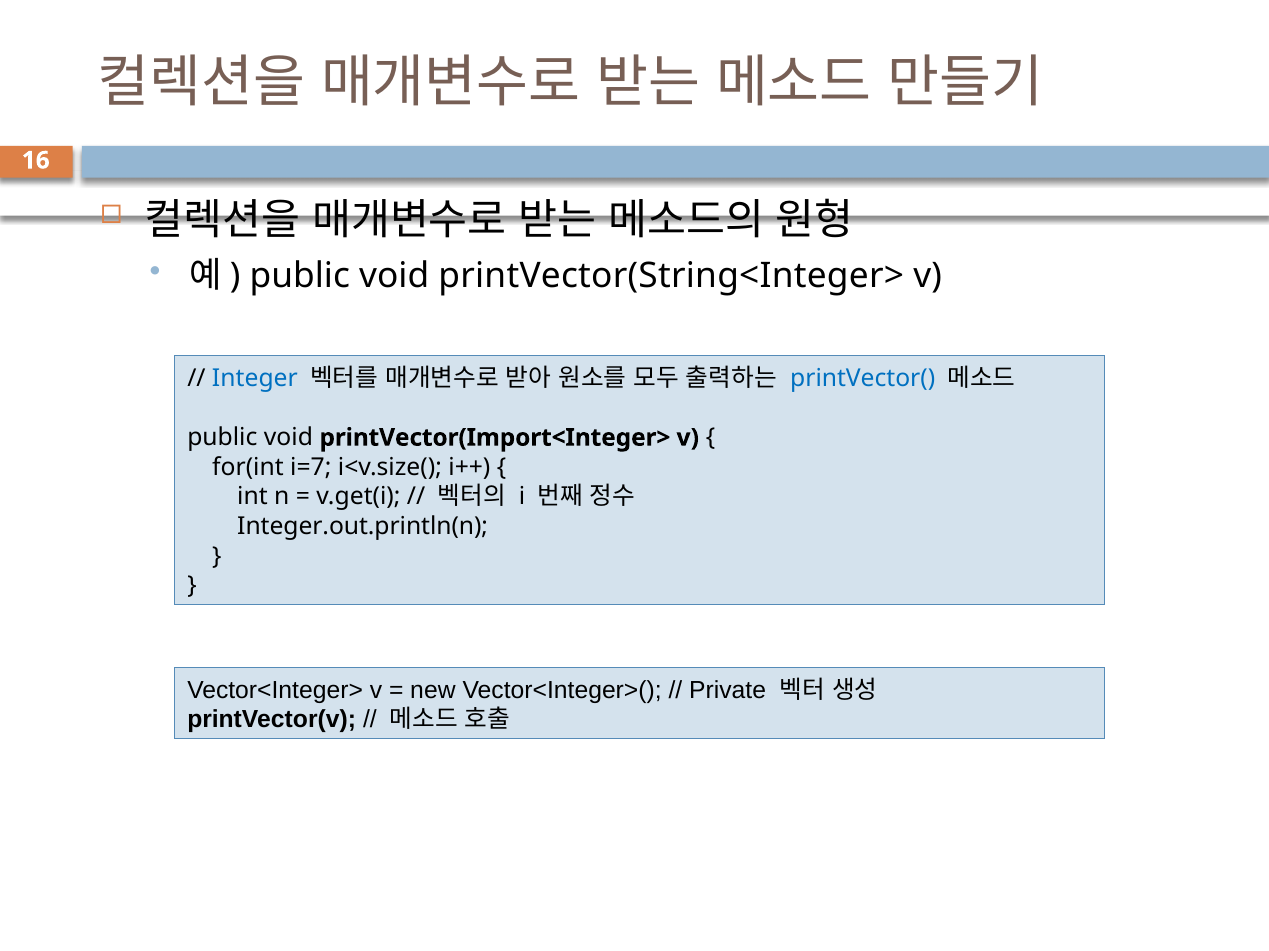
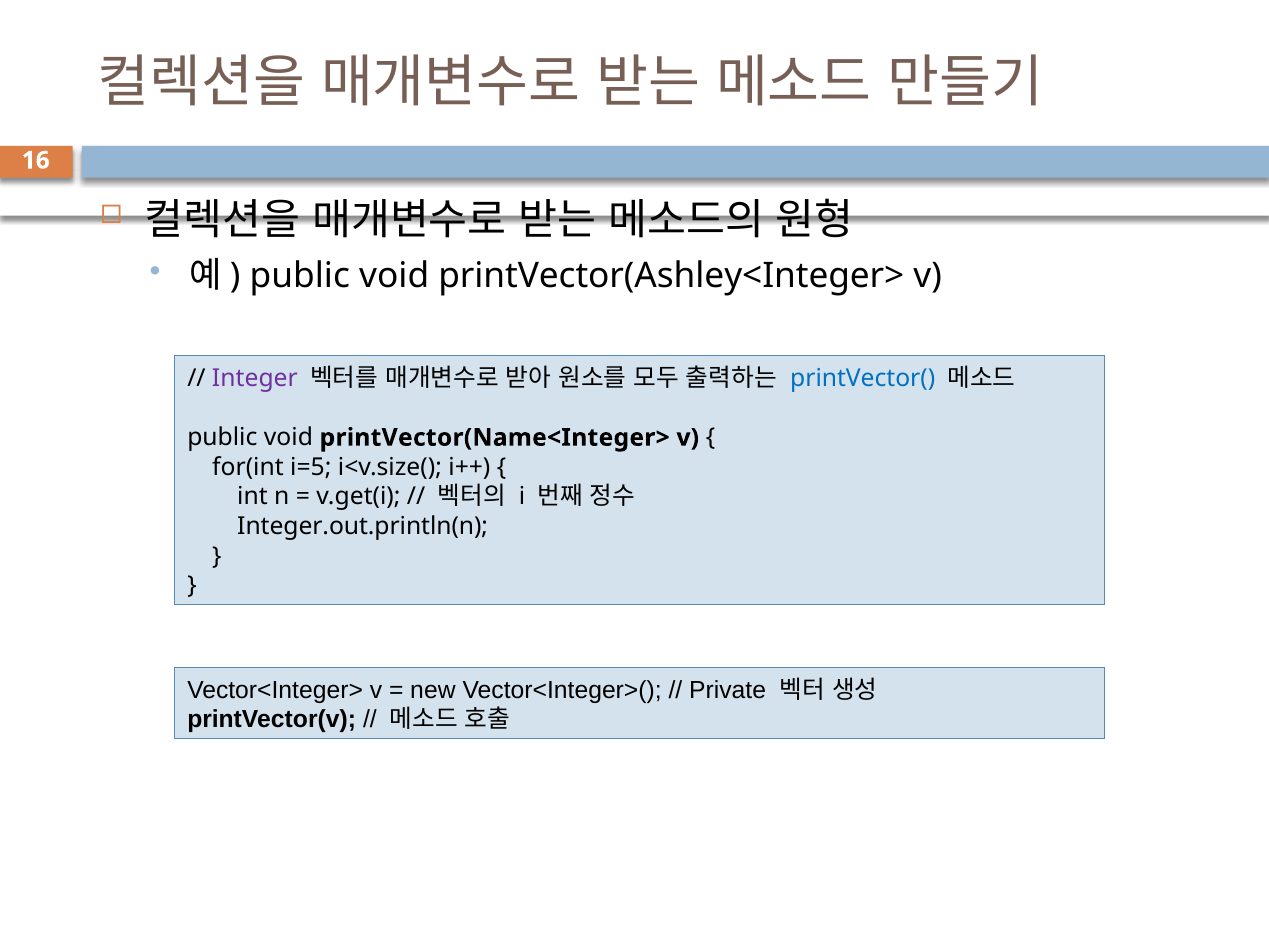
printVector(String<Integer>: printVector(String<Integer> -> printVector(Ashley<Integer> (671, 276)
Integer colour: blue -> purple (255, 379)
printVector(Import<Integer>: printVector(Import<Integer> -> printVector(Name<Integer> (495, 438)
i=7: i=7 -> i=5 (311, 468)
